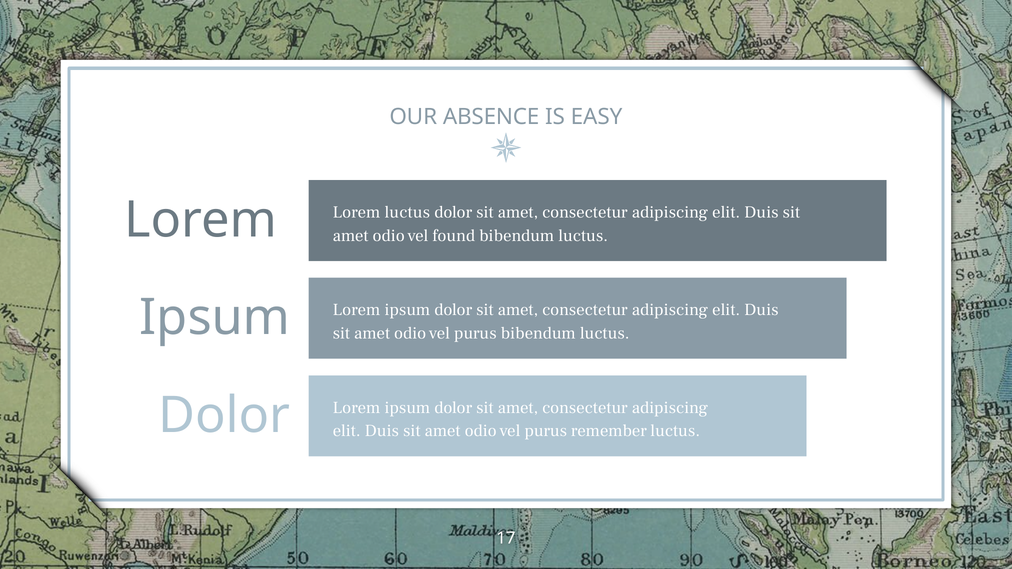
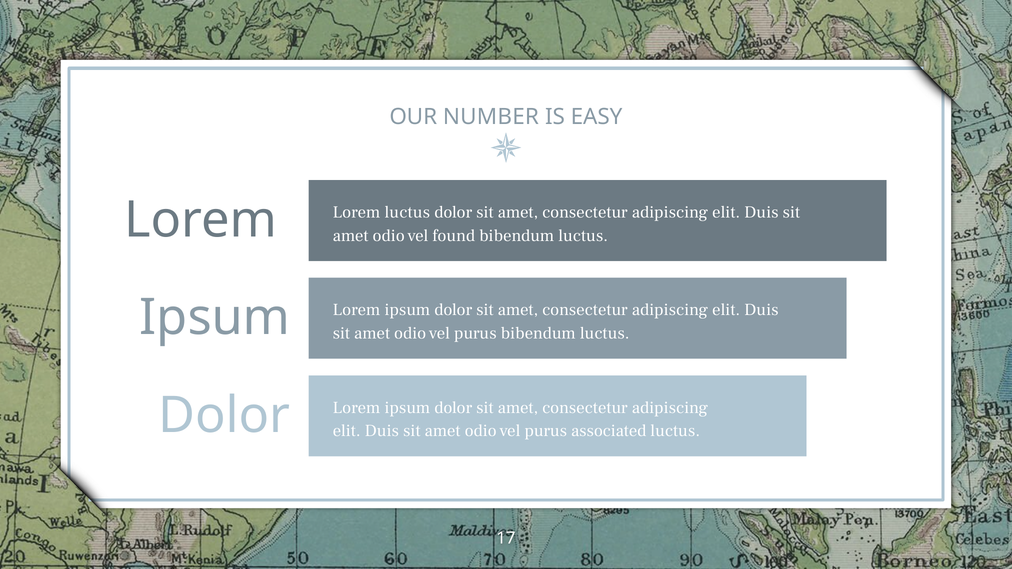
ABSENCE: ABSENCE -> NUMBER (491, 117)
remember: remember -> associated (609, 431)
